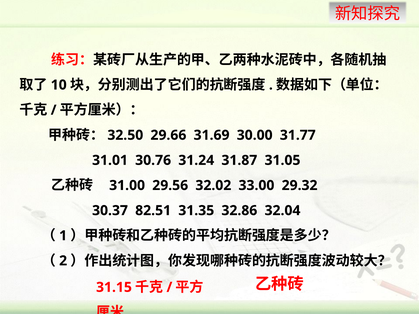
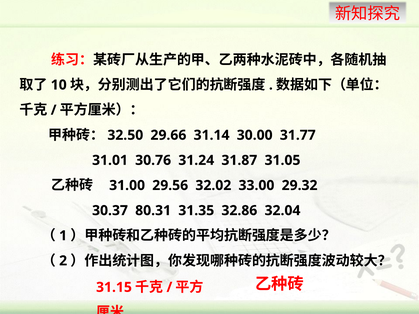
31.69: 31.69 -> 31.14 (212, 135)
82.51: 82.51 -> 80.31 (153, 211)
